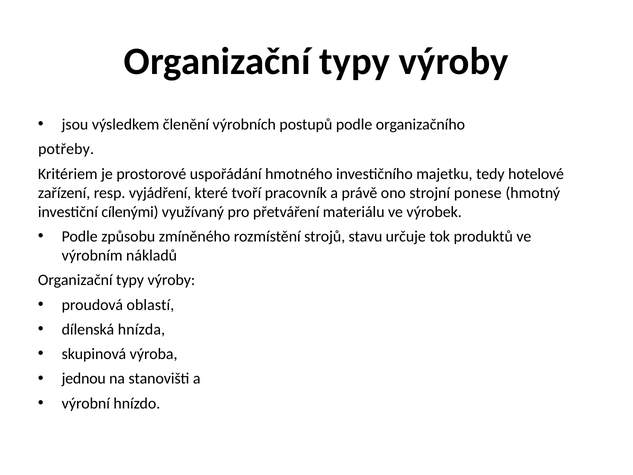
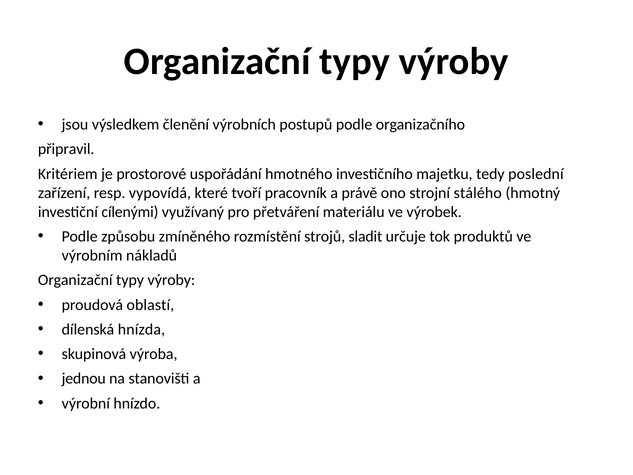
potřeby: potřeby -> připravil (66, 149)
hotelové: hotelové -> poslední (536, 174)
vyjádření: vyjádření -> vypovídá (160, 193)
ponese: ponese -> stálého (478, 193)
stavu: stavu -> sladit (365, 236)
